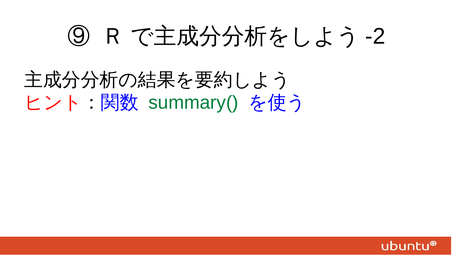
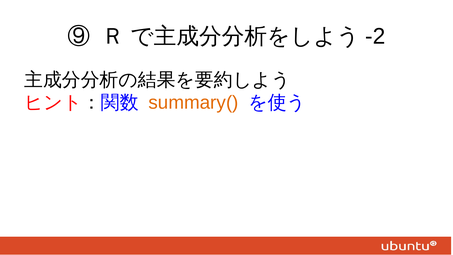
summary( colour: green -> orange (194, 102)
